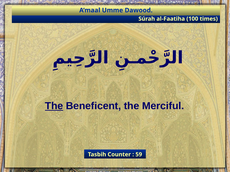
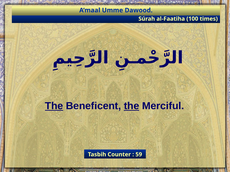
the underline: none -> present (132, 106)
